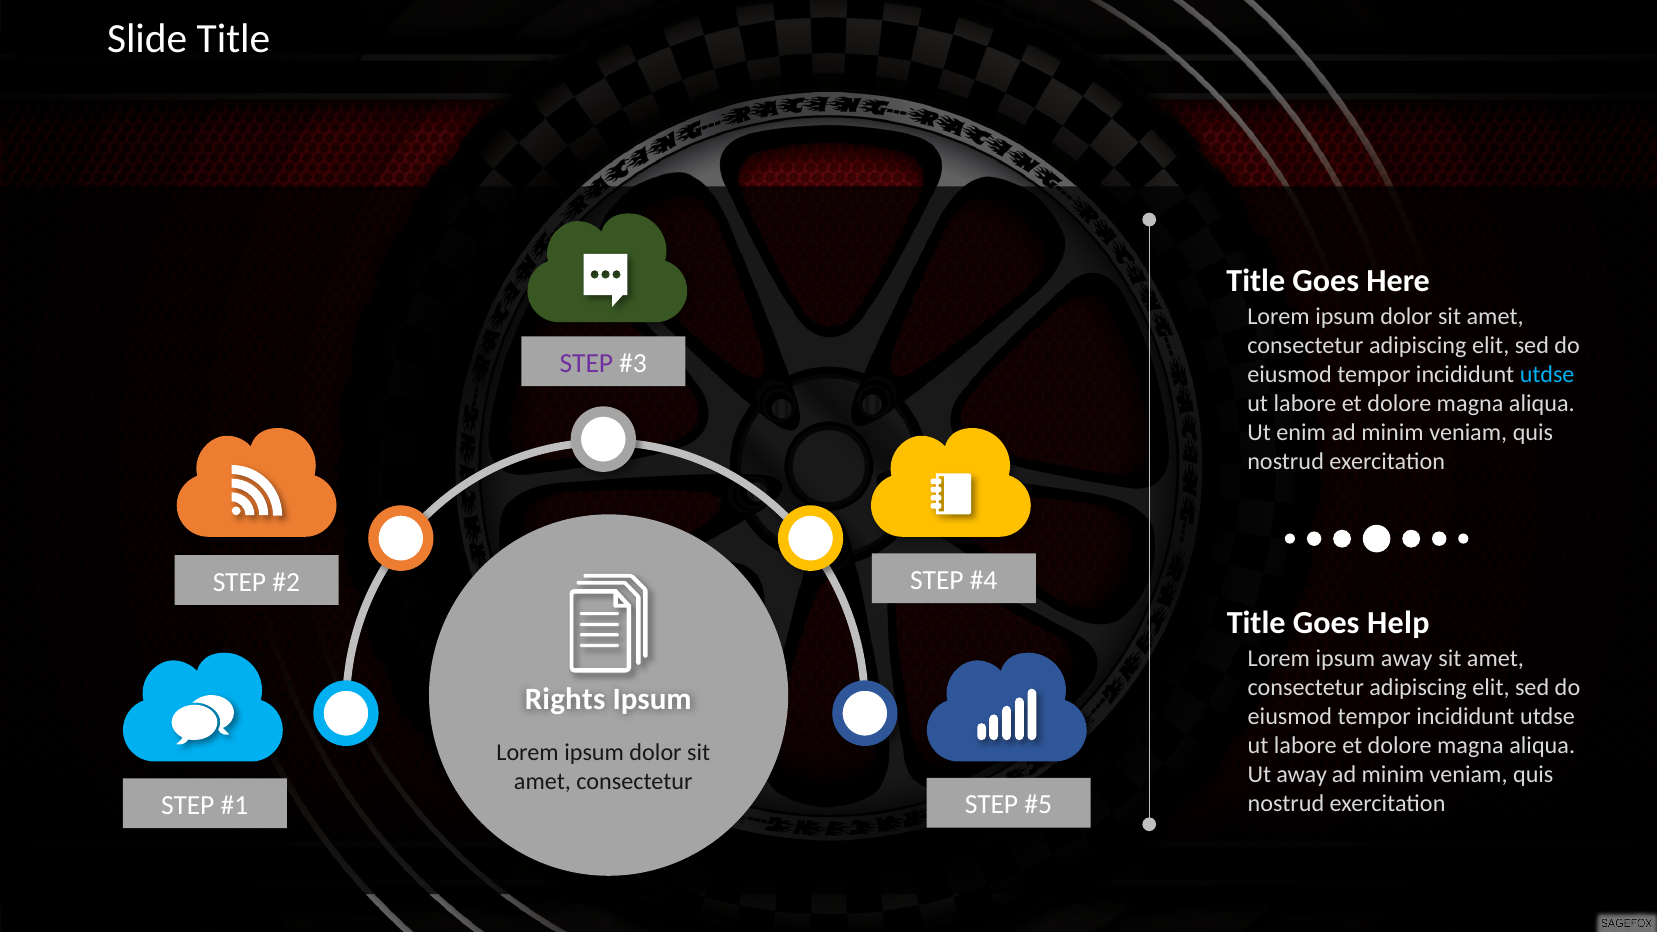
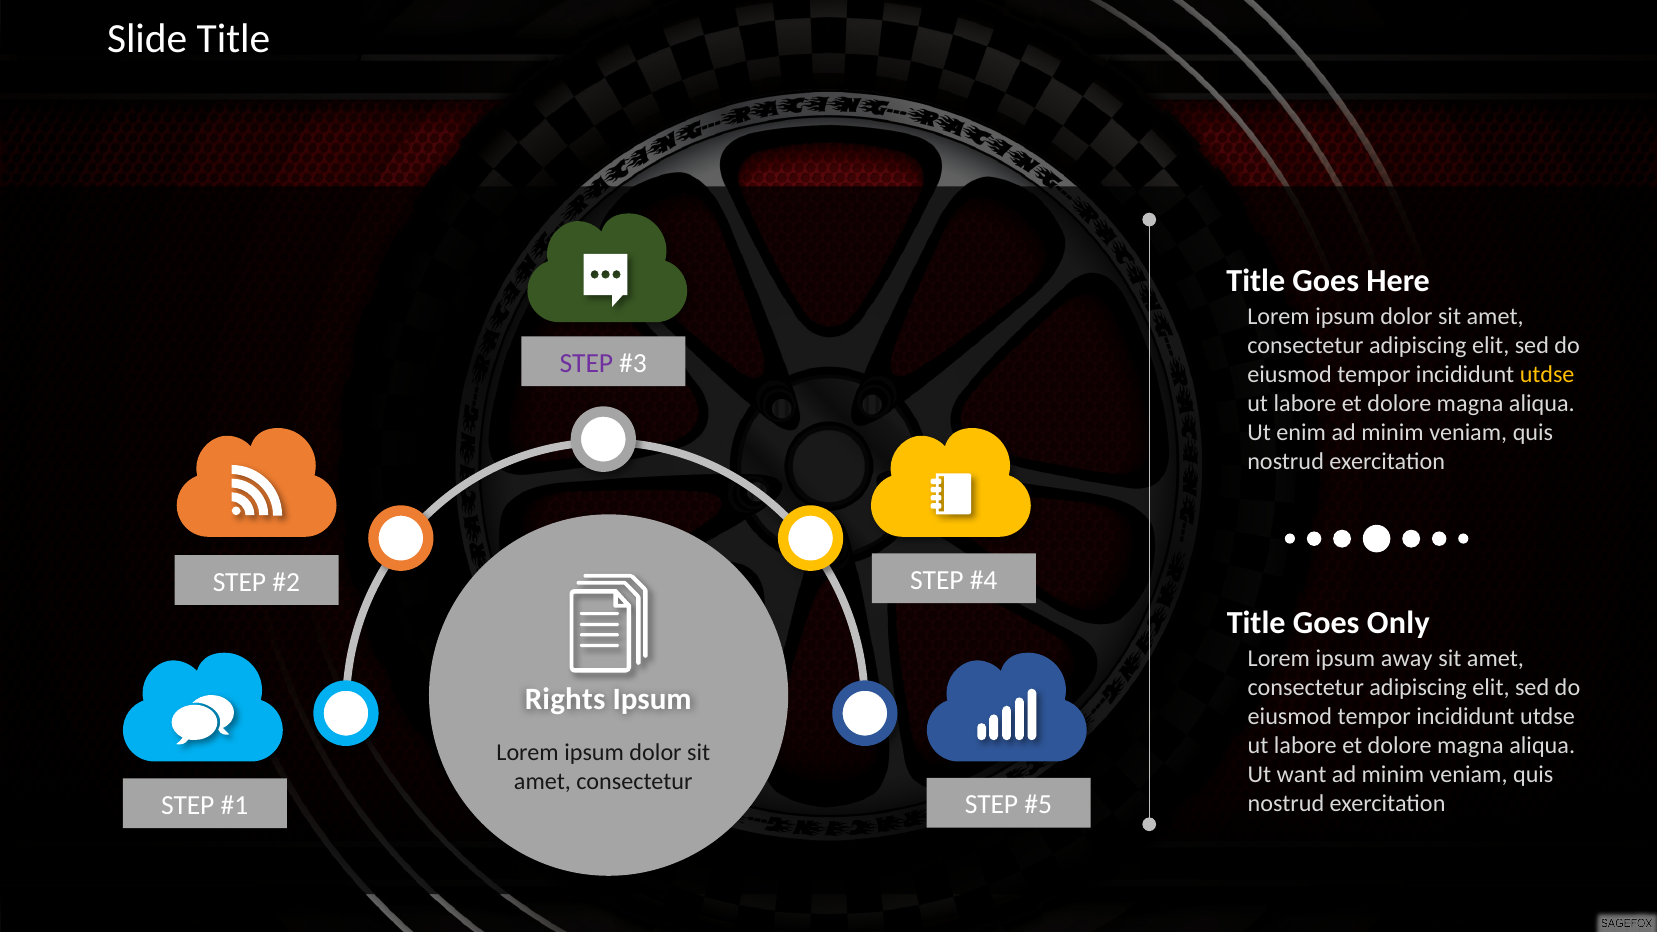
utdse colour: light blue -> yellow (1547, 374)
Help: Help -> Only (1398, 623)
Ut away: away -> want (1302, 774)
